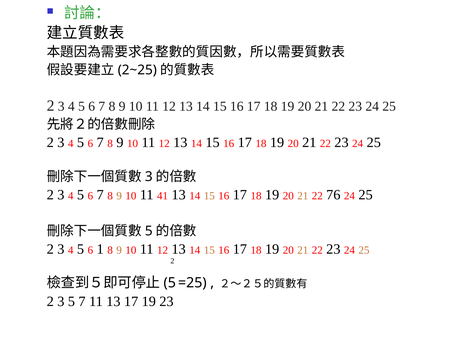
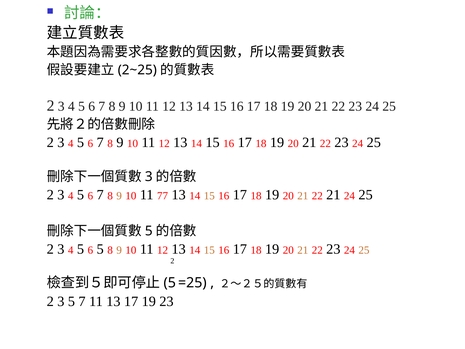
41: 41 -> 77 (163, 196)
22 76: 76 -> 21 (333, 195)
6 1: 1 -> 5 (100, 249)
